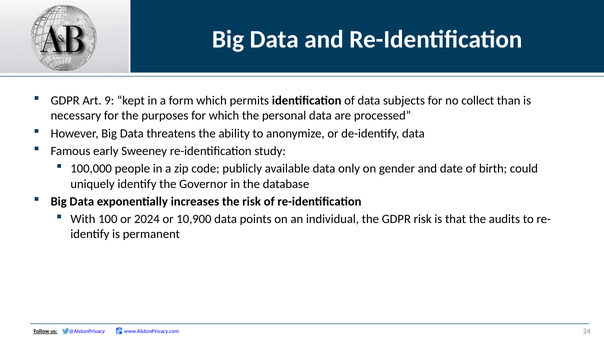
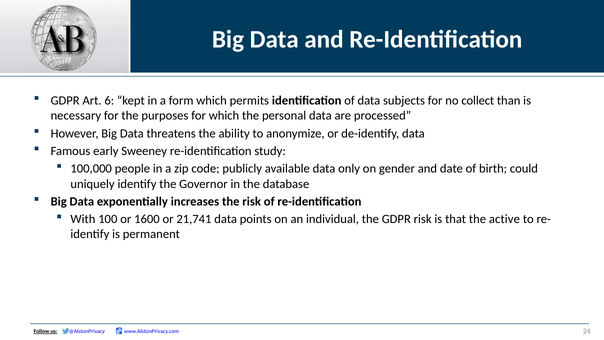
9: 9 -> 6 (109, 101)
2024: 2024 -> 1600 (147, 219)
10,900: 10,900 -> 21,741 (194, 219)
audits: audits -> active (504, 219)
